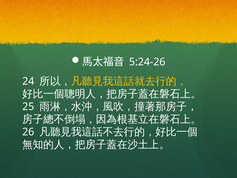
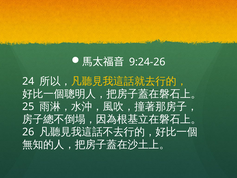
5:24-26: 5:24-26 -> 9:24-26 (147, 62)
